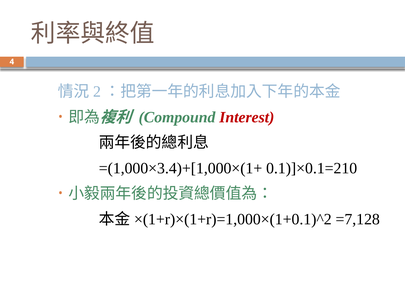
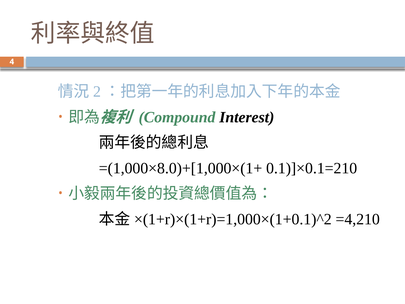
Interest colour: red -> black (247, 117)
=(1,000×3.4)+[1,000×(1+: =(1,000×3.4)+[1,000×(1+ -> =(1,000×8.0)+[1,000×(1+ (180, 168)
=7,128: =7,128 -> =4,210 (358, 219)
